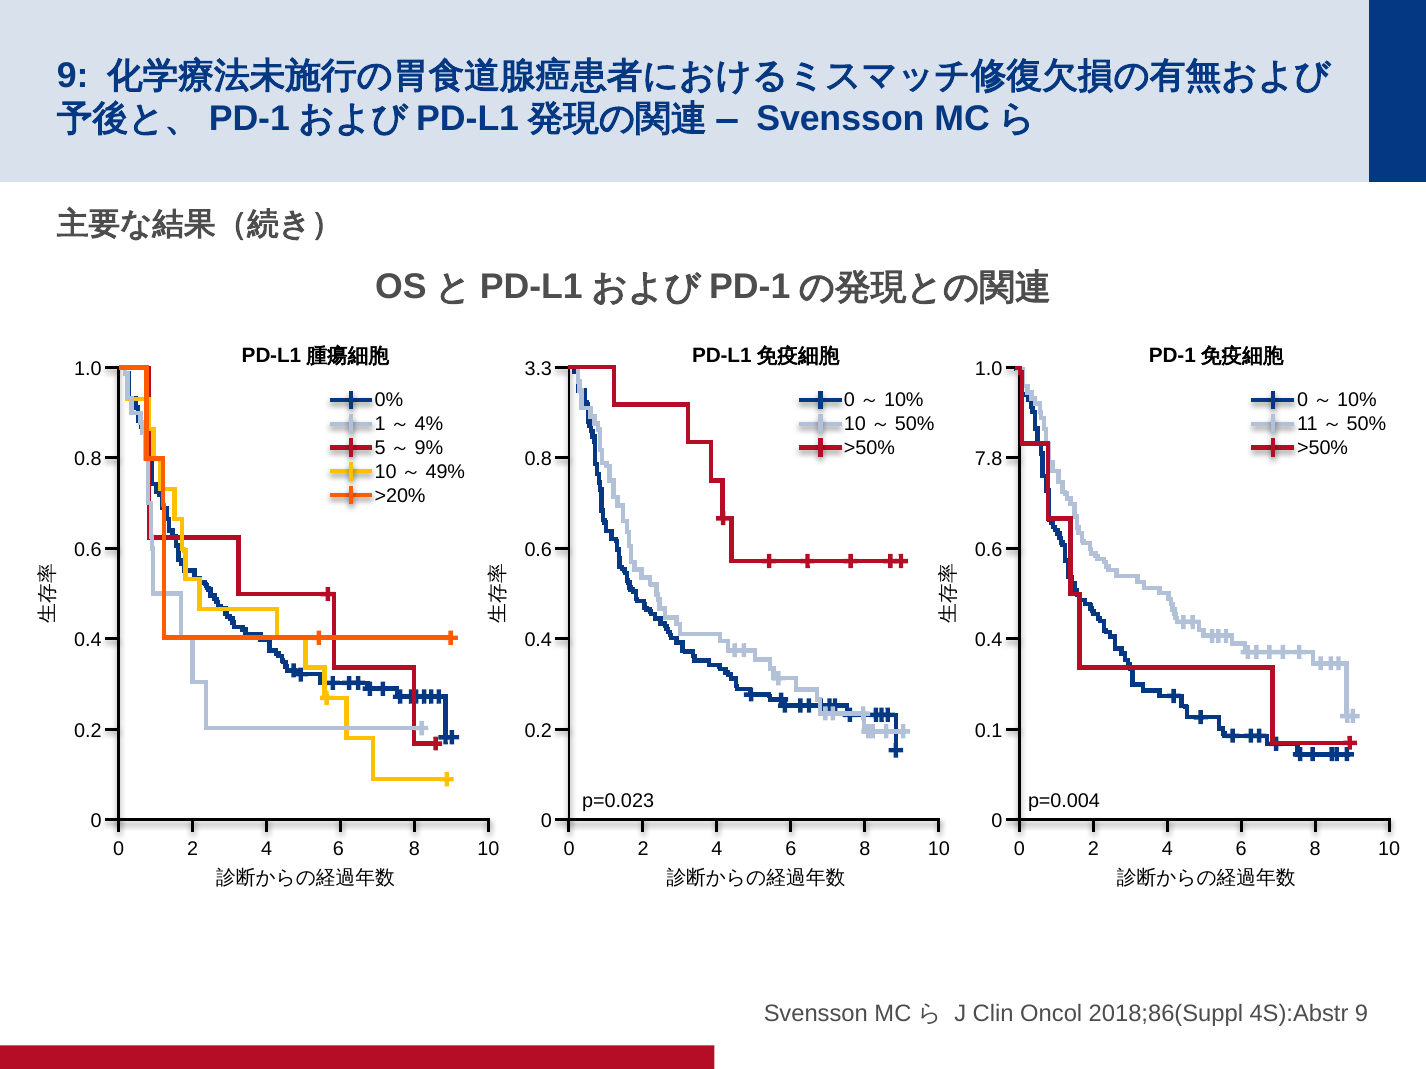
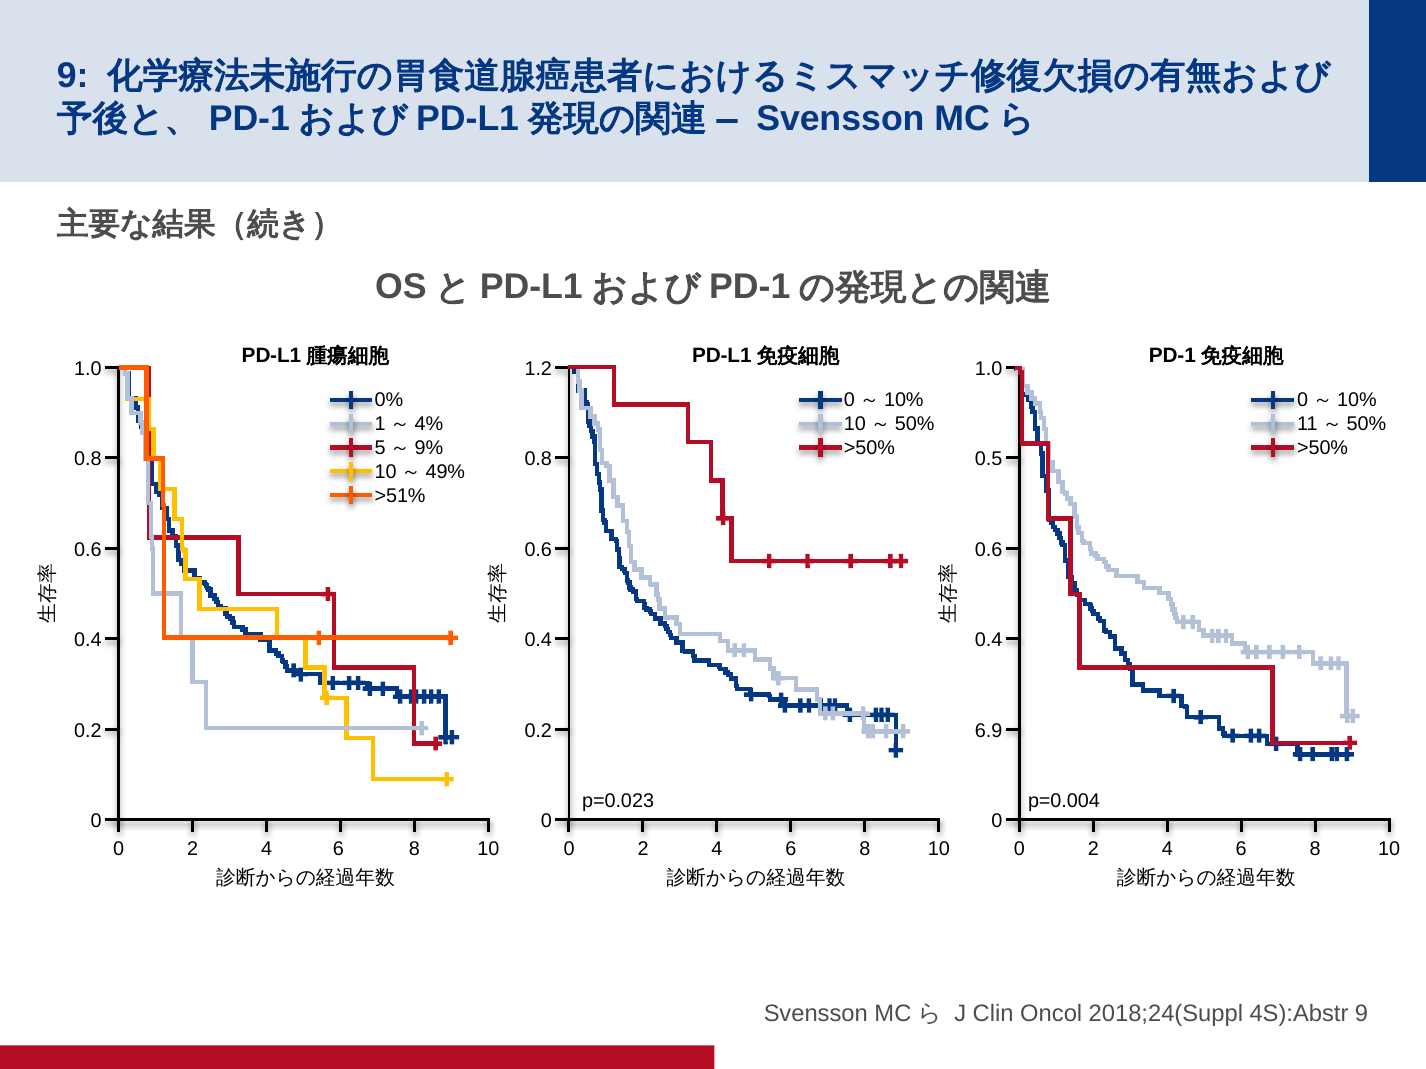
3.3: 3.3 -> 1.2 (538, 369)
7.8: 7.8 -> 0.5 (989, 459)
>20%: >20% -> >51% (400, 496)
0.1: 0.1 -> 6.9 (989, 731)
2018;86(Suppl: 2018;86(Suppl -> 2018;24(Suppl (1166, 1014)
